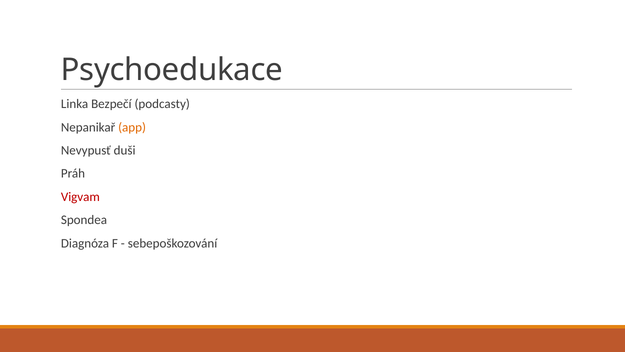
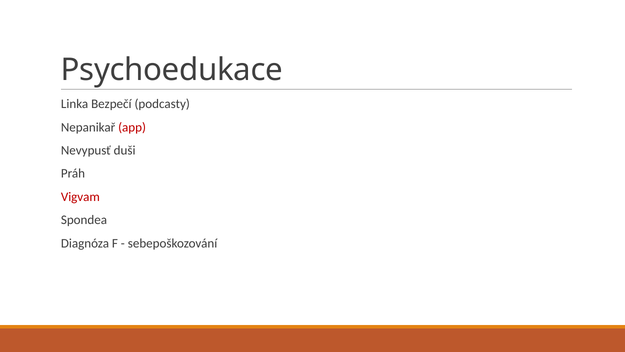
app colour: orange -> red (132, 127)
